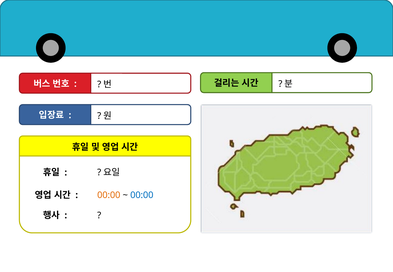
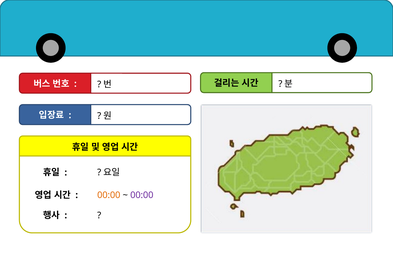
00:00 colour: blue -> purple (142, 195)
